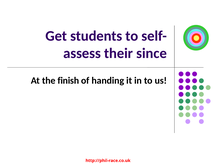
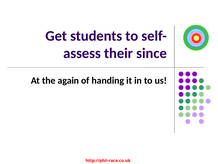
finish: finish -> again (68, 80)
